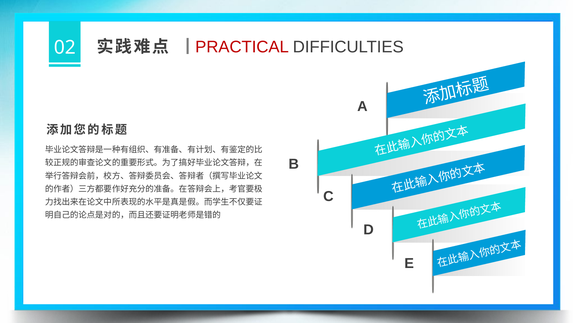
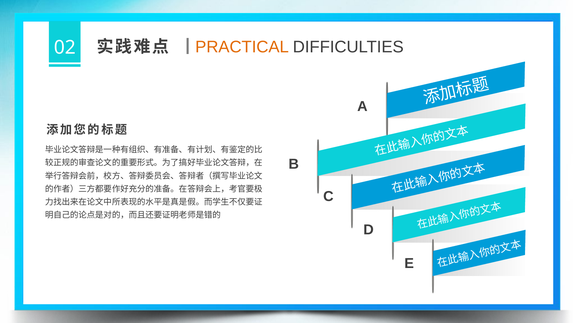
PRACTICAL colour: red -> orange (242, 47)
